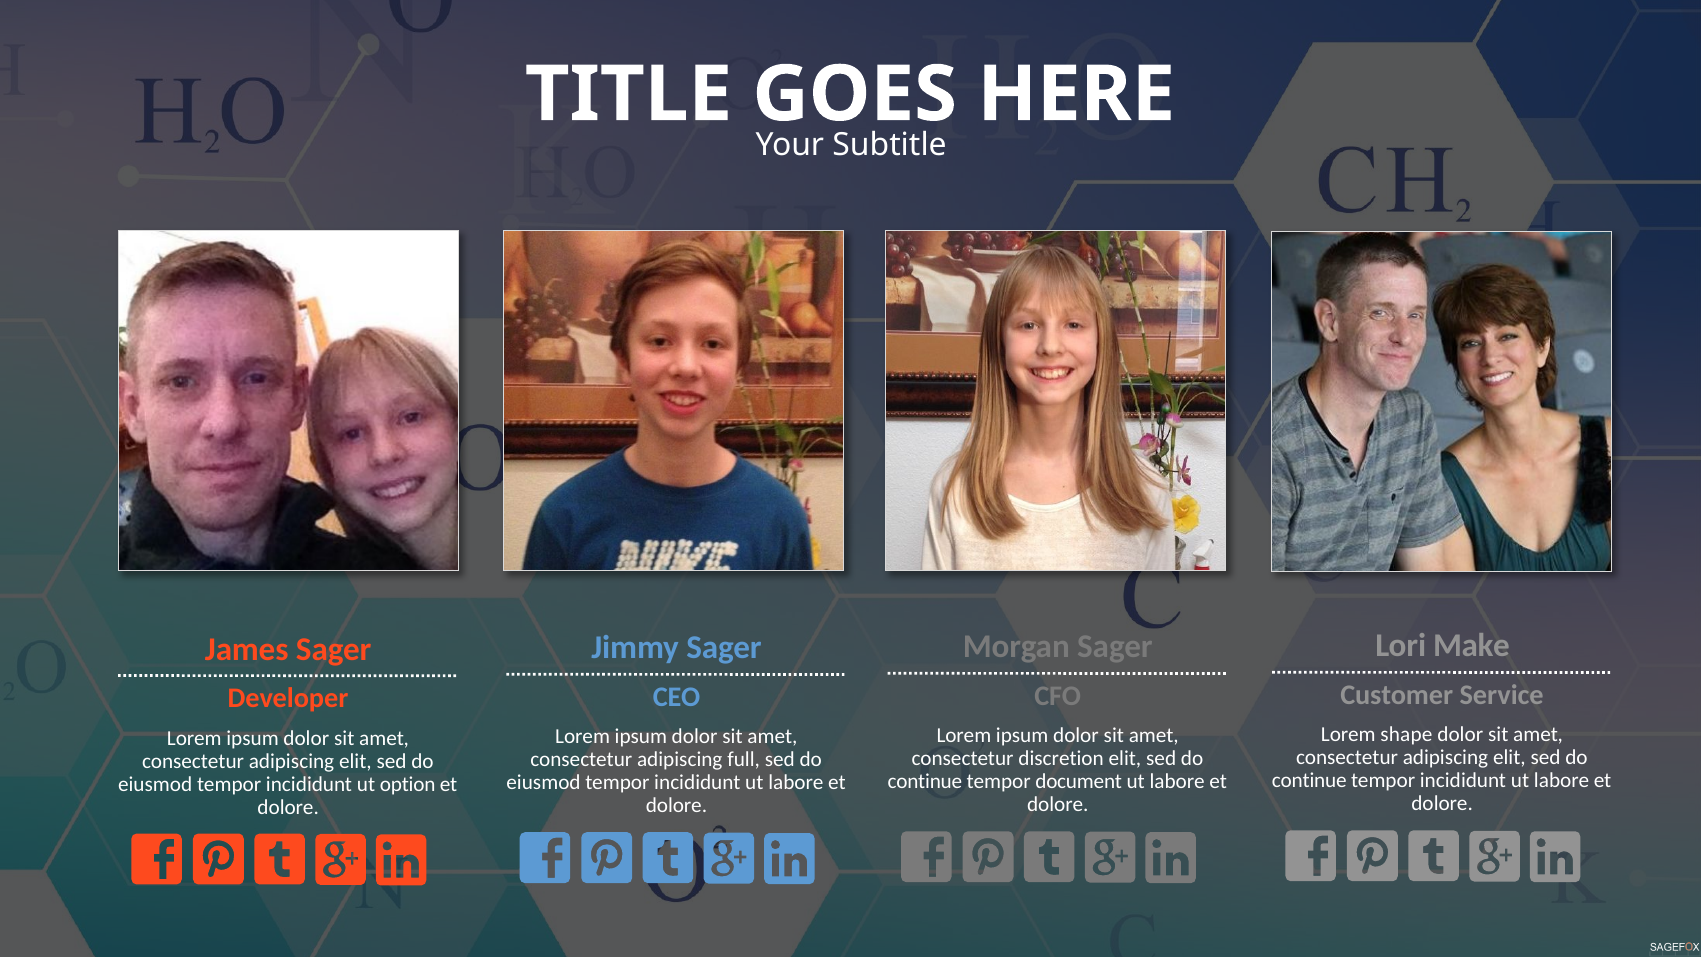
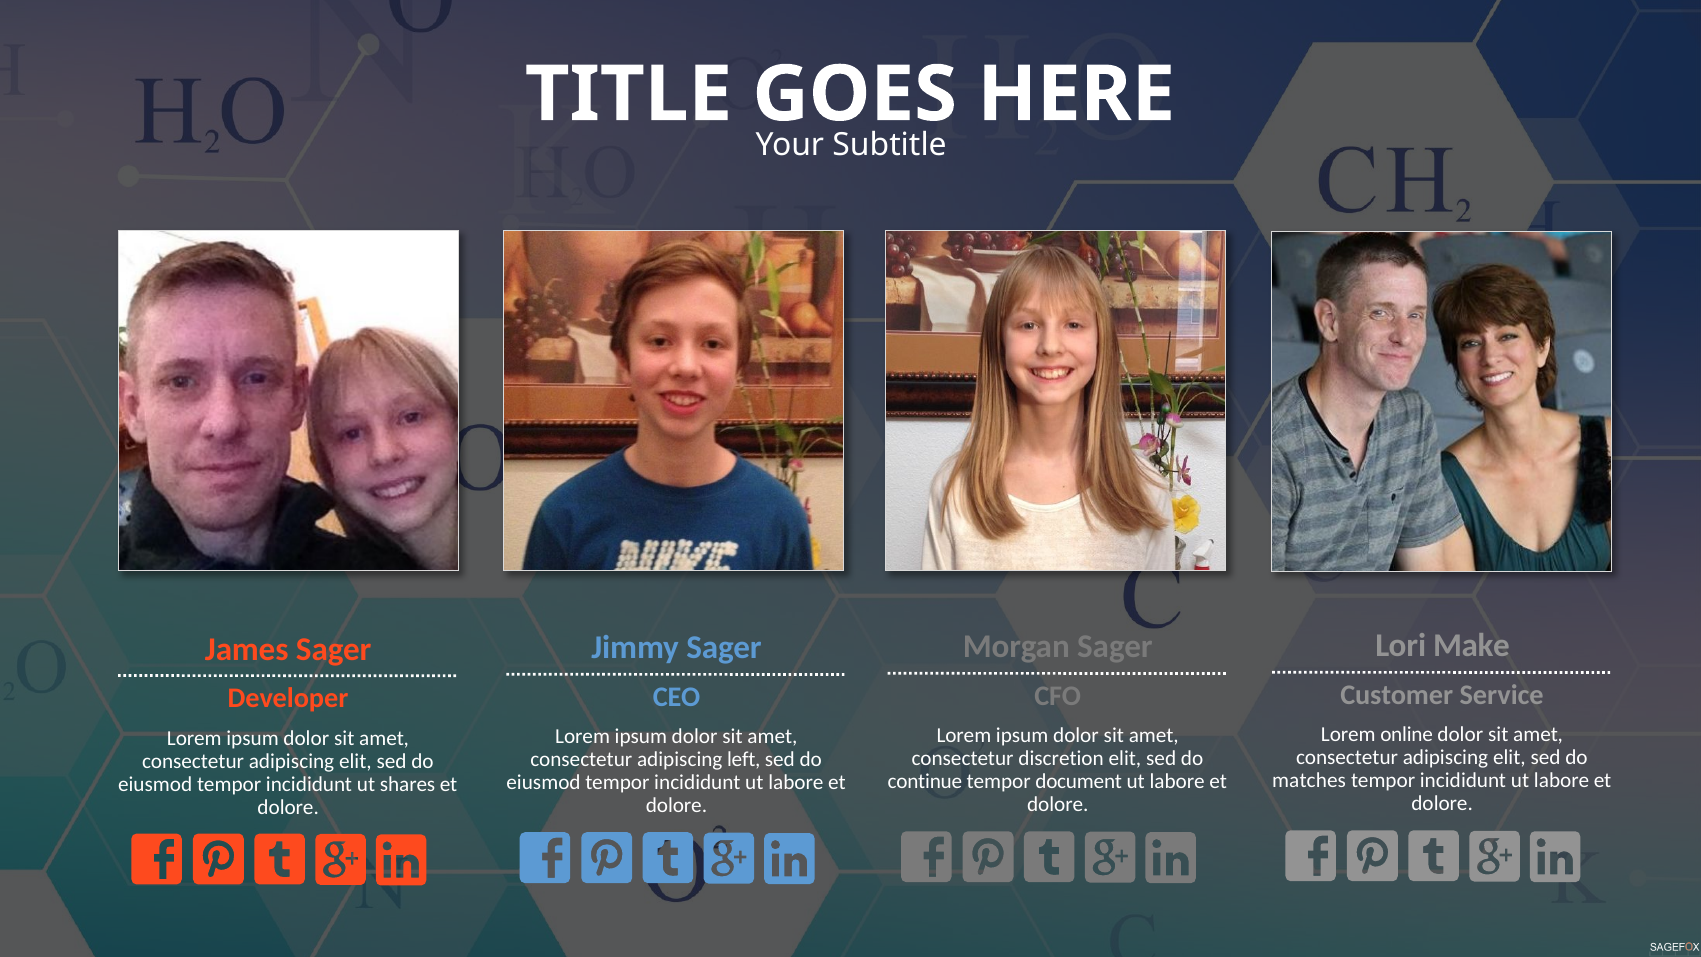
shape: shape -> online (1407, 735)
full: full -> left (744, 760)
continue: continue -> matches (1309, 781)
option: option -> shares (408, 784)
